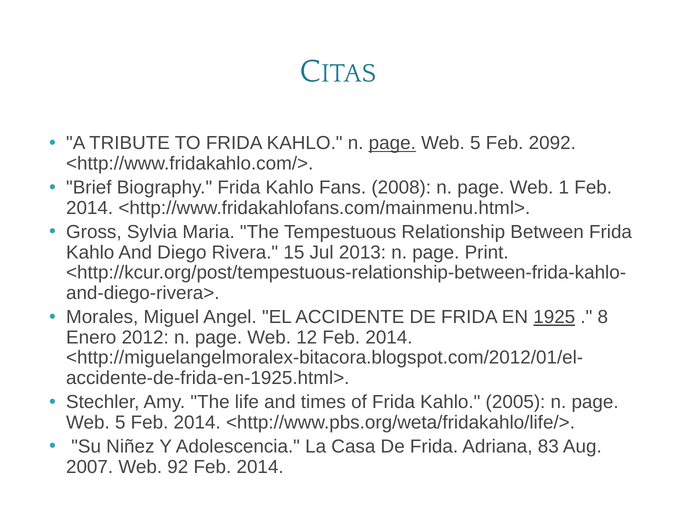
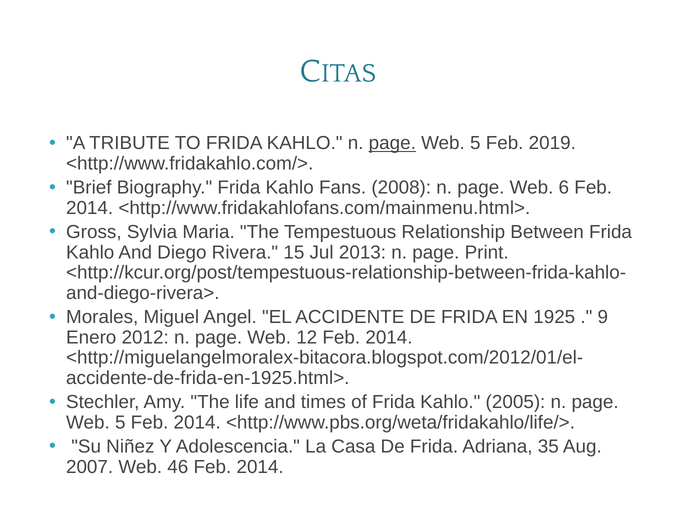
2092: 2092 -> 2019 (552, 143)
1: 1 -> 6 (564, 188)
1925 underline: present -> none (554, 317)
8: 8 -> 9 (603, 317)
83: 83 -> 35 (548, 447)
92: 92 -> 46 (178, 467)
